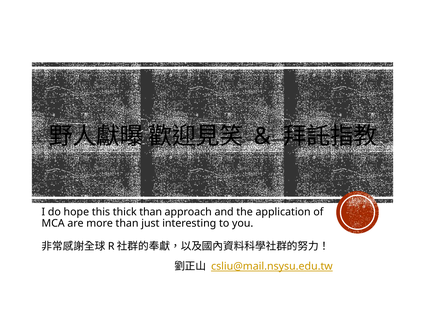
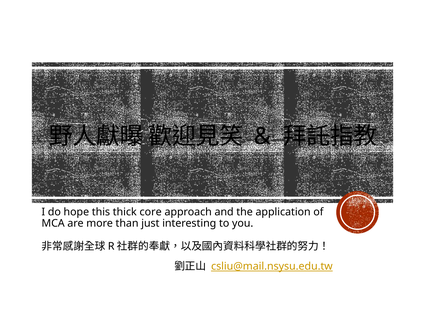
thick than: than -> core (151, 212)
